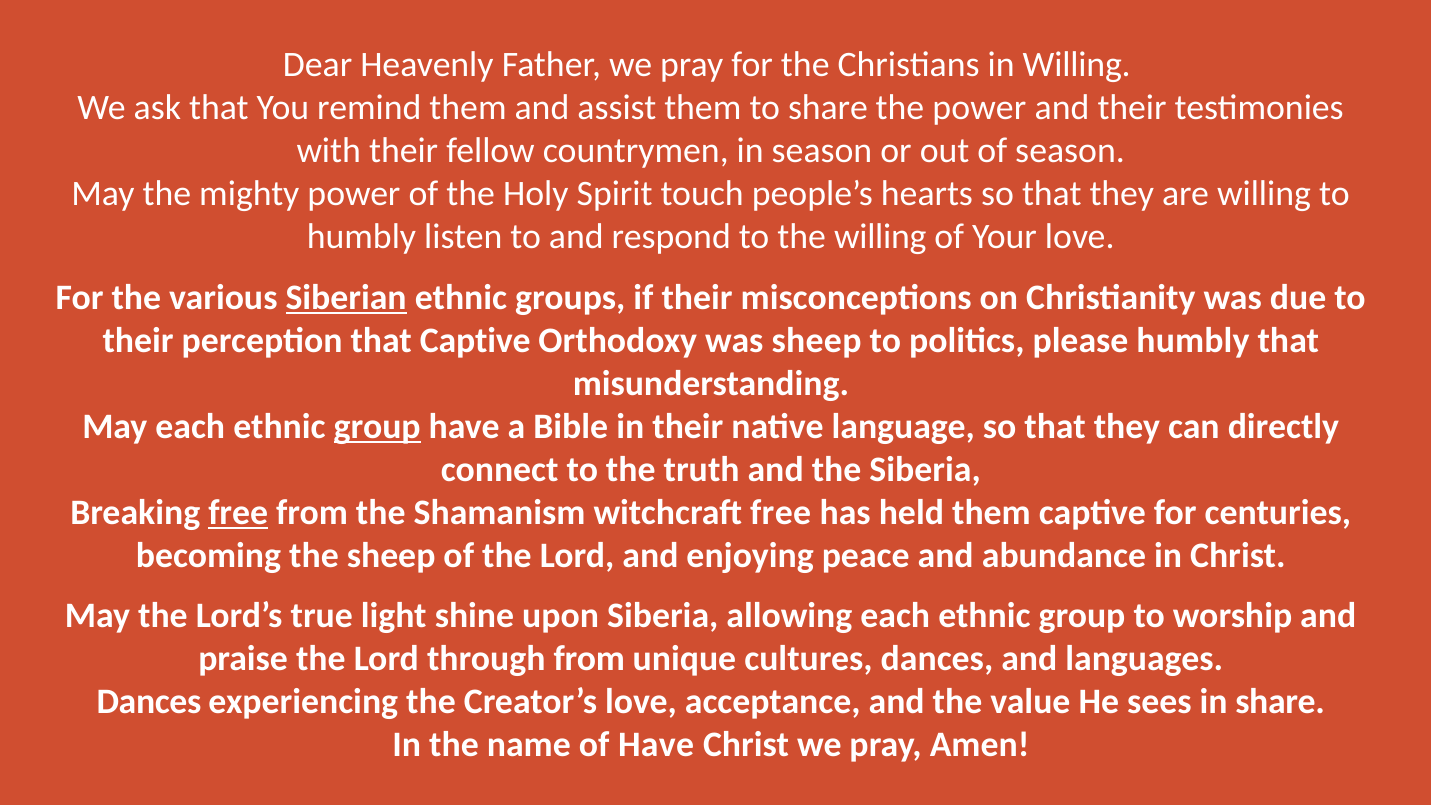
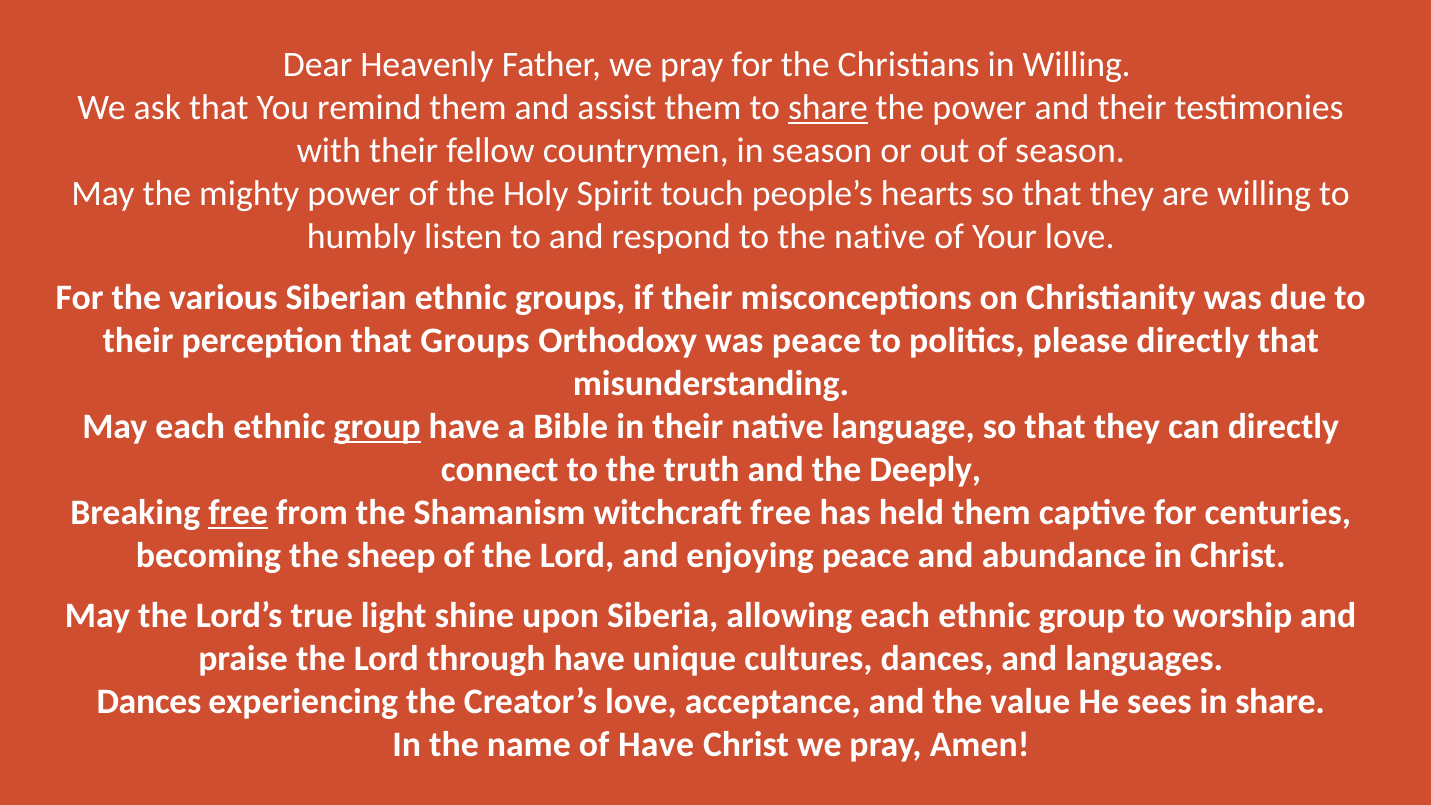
share underline: none -> present (828, 108)
the willing: willing -> native (880, 237)
Siberian underline: present -> none (346, 298)
that Captive: Captive -> Groups (475, 341)
was sheep: sheep -> peace (816, 341)
please humbly: humbly -> directly (1193, 341)
the Siberia: Siberia -> Deeply (925, 469)
through from: from -> have (589, 659)
